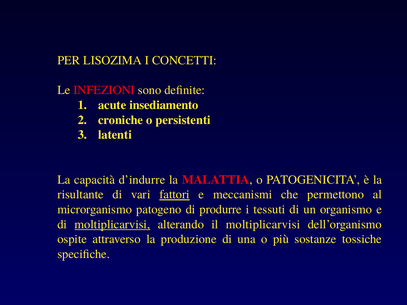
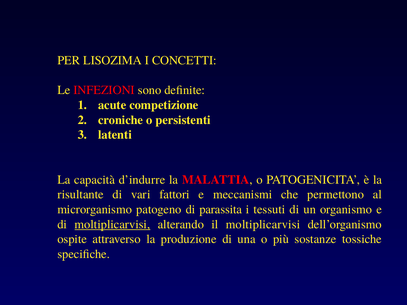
insediamento: insediamento -> competizione (164, 105)
fattori underline: present -> none (175, 195)
produrre: produrre -> parassita (221, 210)
